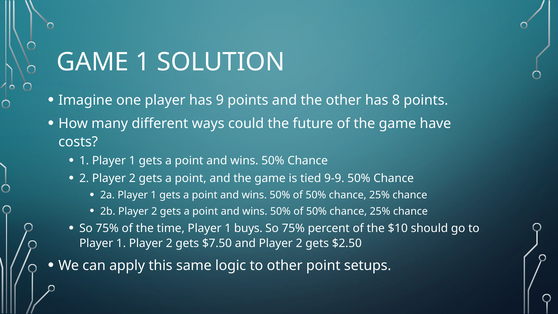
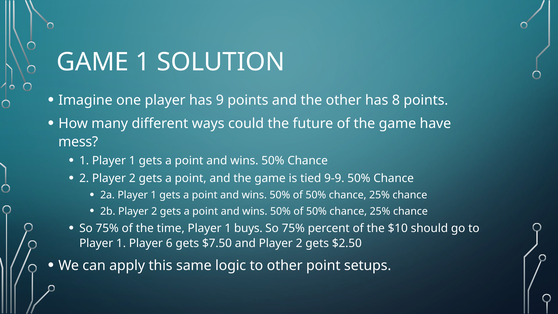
costs: costs -> mess (78, 142)
1 Player 2: 2 -> 6 (169, 243)
